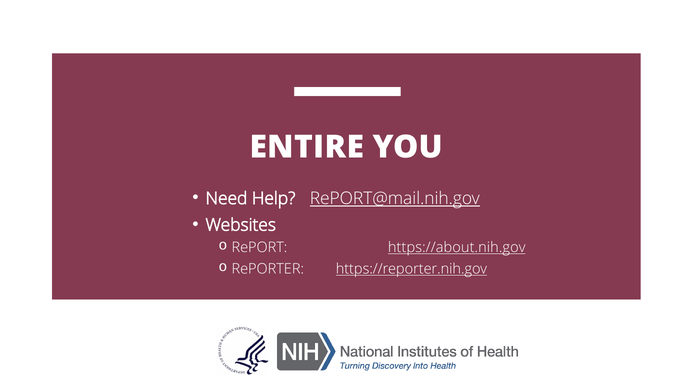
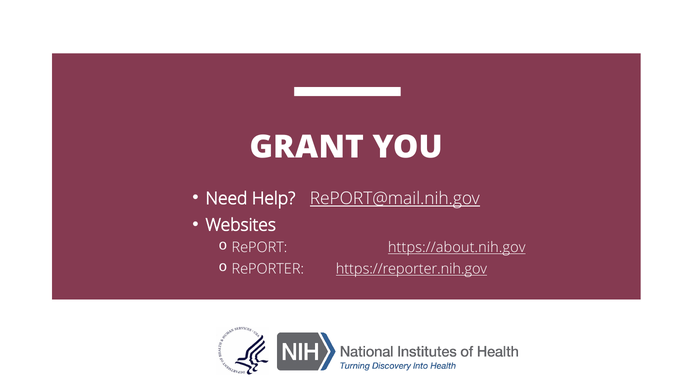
ENTIRE: ENTIRE -> GRANT (307, 147)
